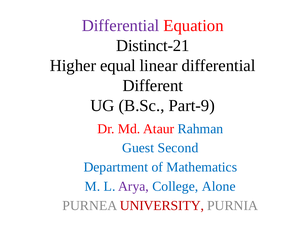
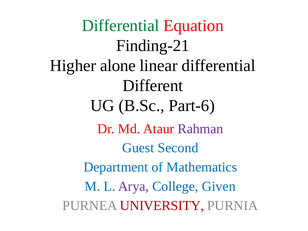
Differential colour: purple -> green (121, 26)
Distinct-21: Distinct-21 -> Finding-21 (153, 46)
equal: equal -> alone (118, 66)
Part-9: Part-9 -> Part-6 (192, 106)
Rahman colour: blue -> purple (200, 129)
Alone: Alone -> Given (219, 186)
